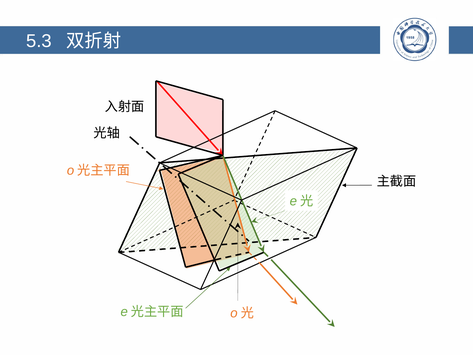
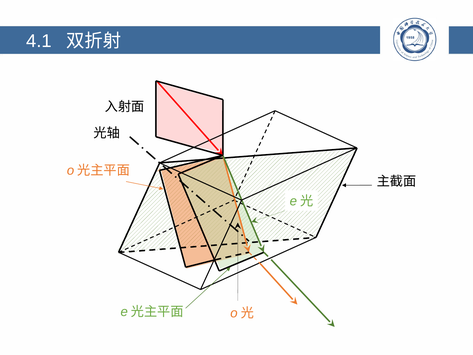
5.3: 5.3 -> 4.1 (39, 41)
